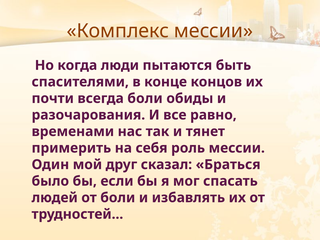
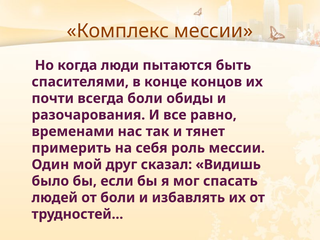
Браться: Браться -> Видишь (228, 165)
